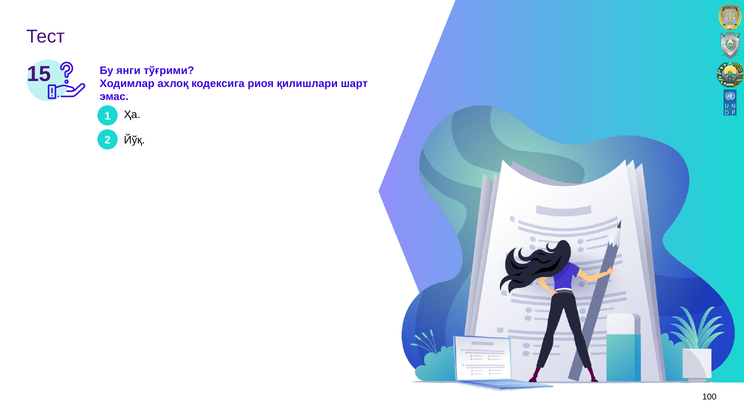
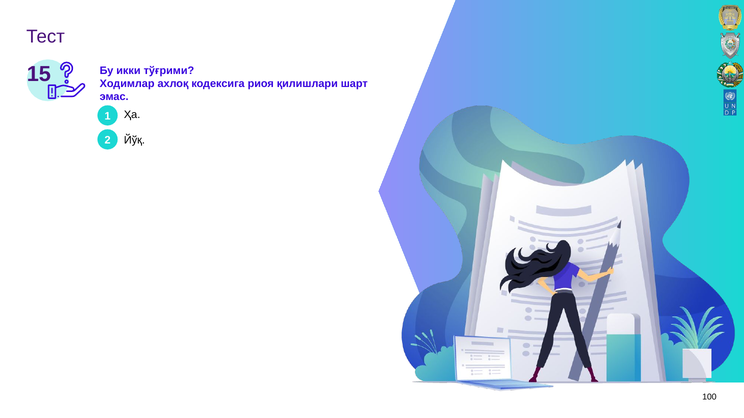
янги: янги -> икки (128, 71)
